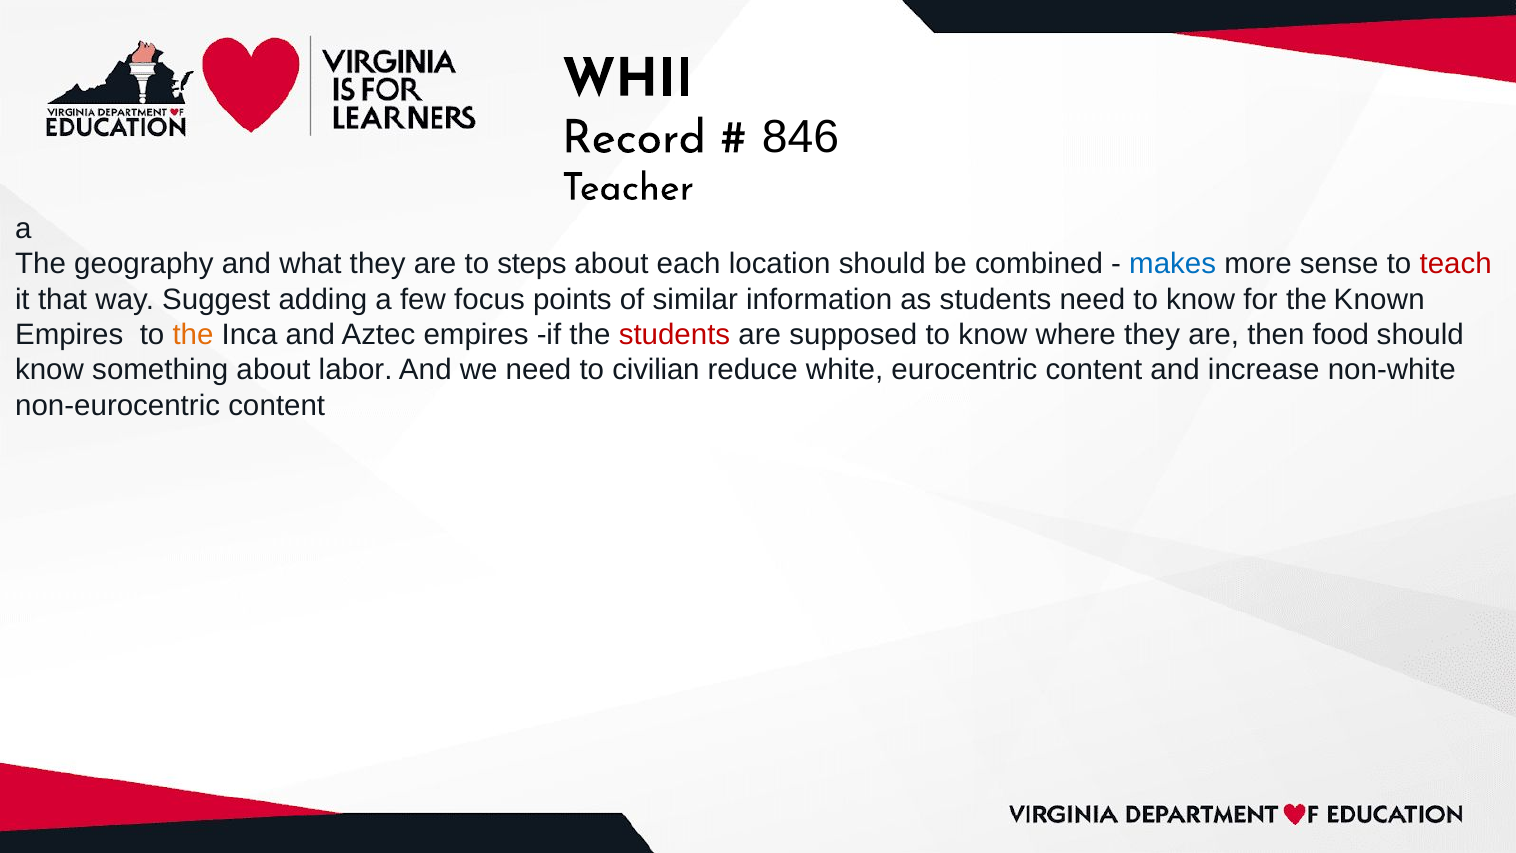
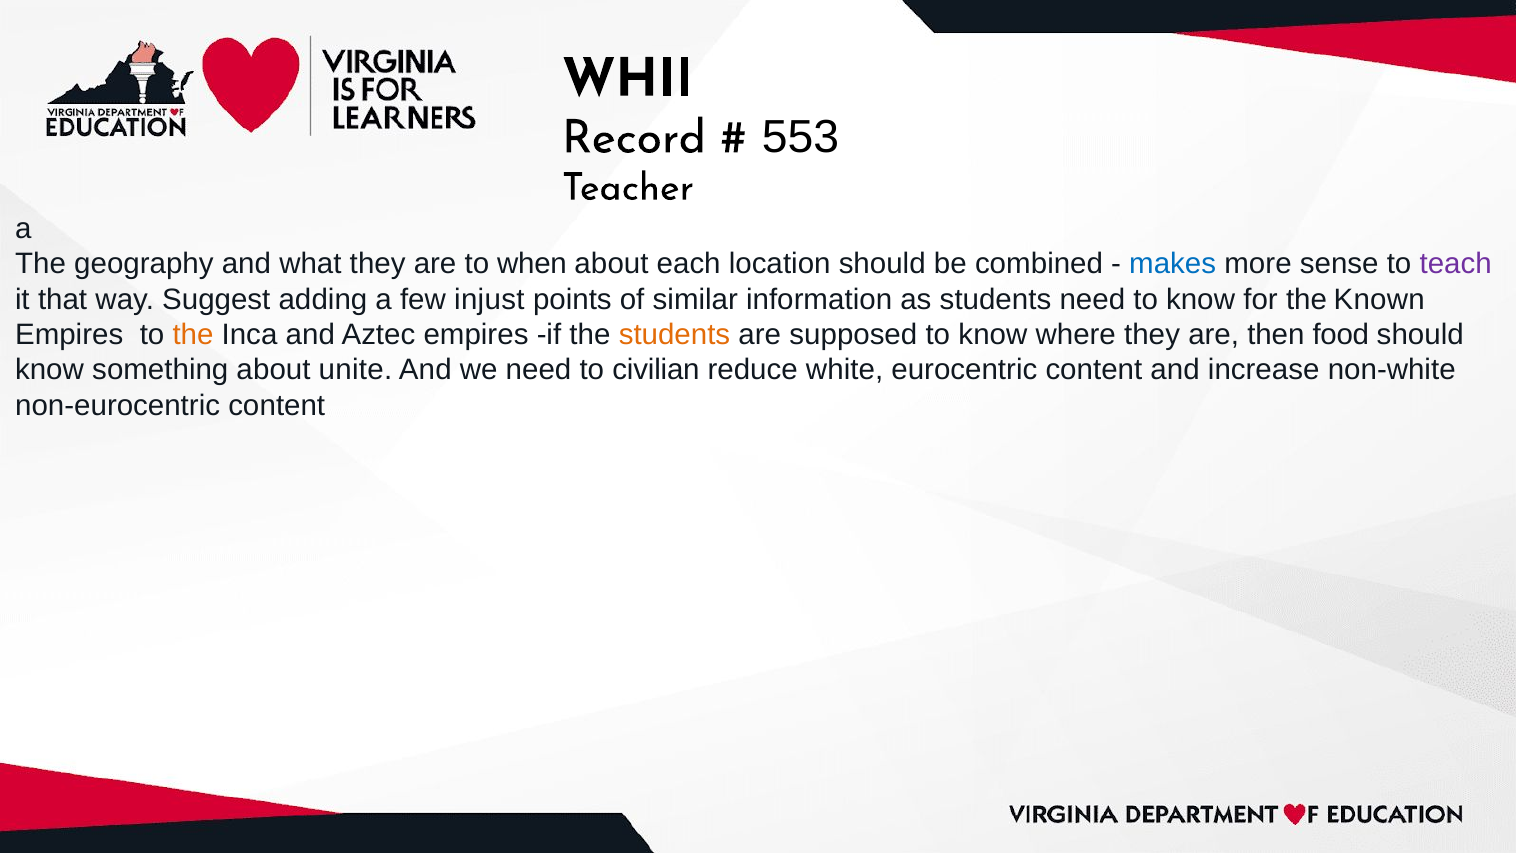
846: 846 -> 553 (801, 137)
steps: steps -> when (532, 264)
teach colour: red -> purple (1456, 264)
focus: focus -> injust (489, 299)
students colour: red -> orange (674, 335)
labor: labor -> unite (355, 370)
